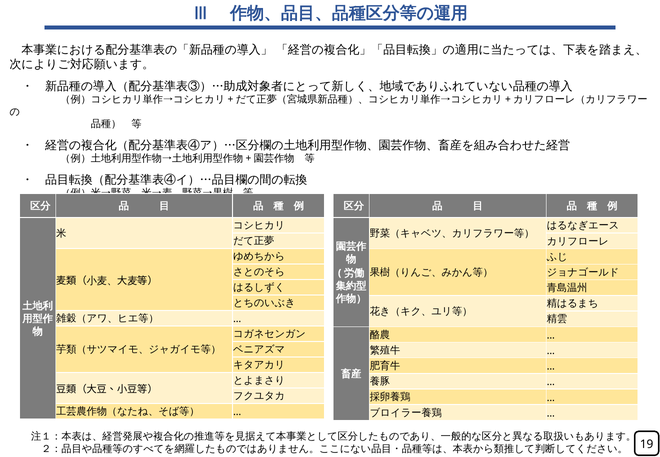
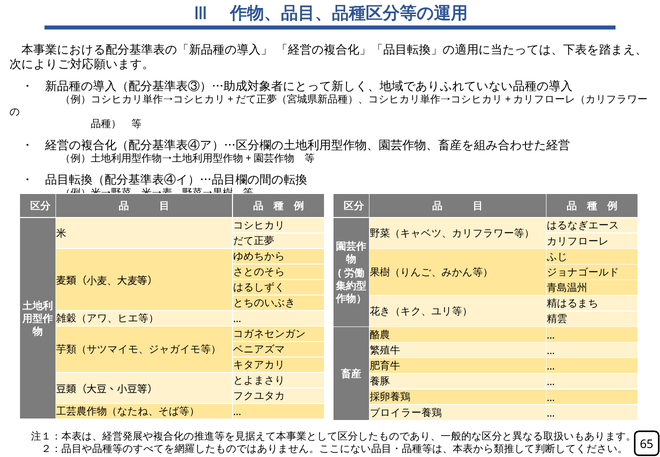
19: 19 -> 65 (647, 444)
